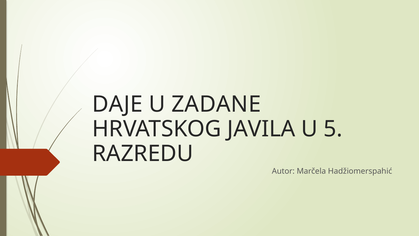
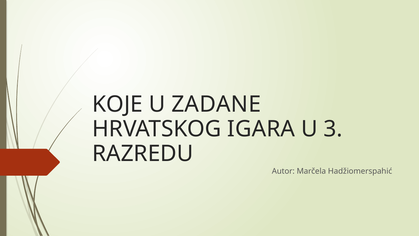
DAJE: DAJE -> KOJE (118, 104)
JAVILA: JAVILA -> IGARA (261, 129)
5: 5 -> 3 (333, 129)
